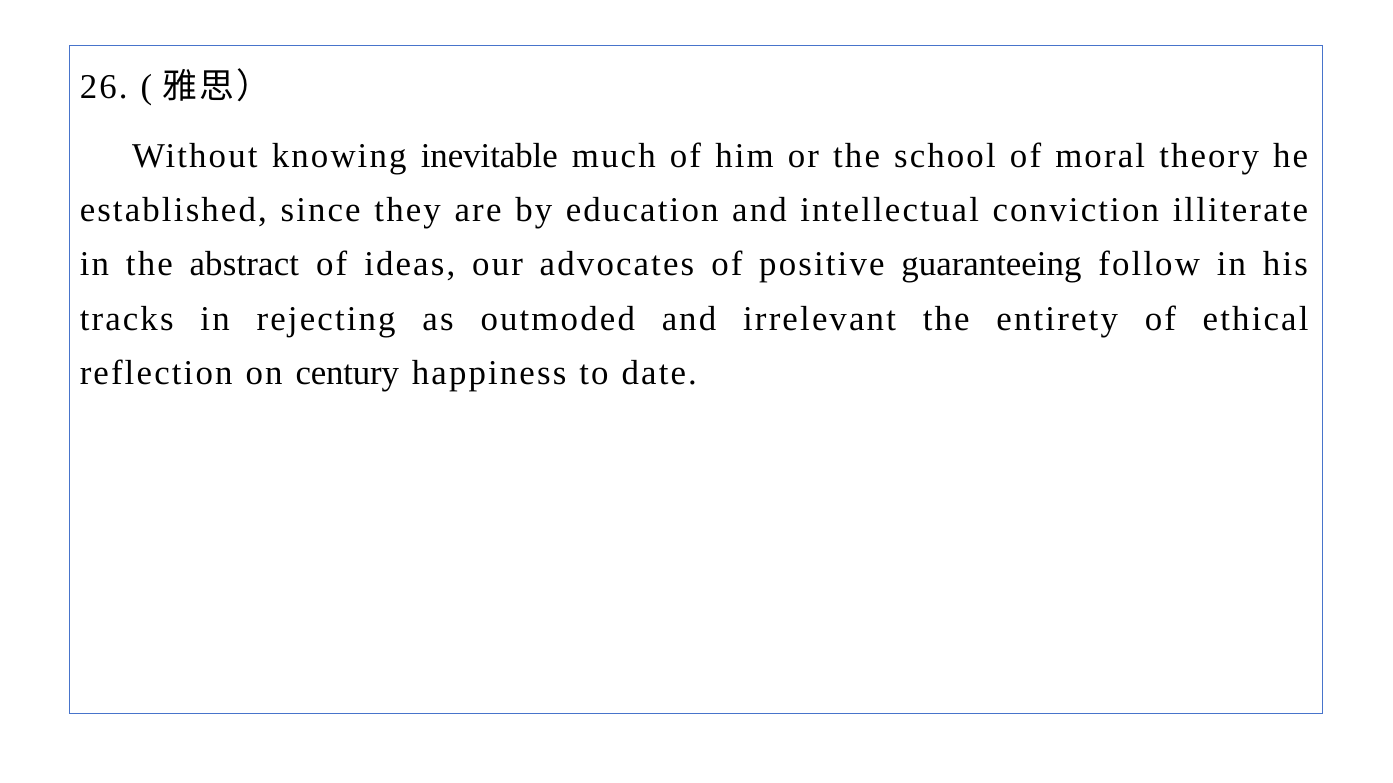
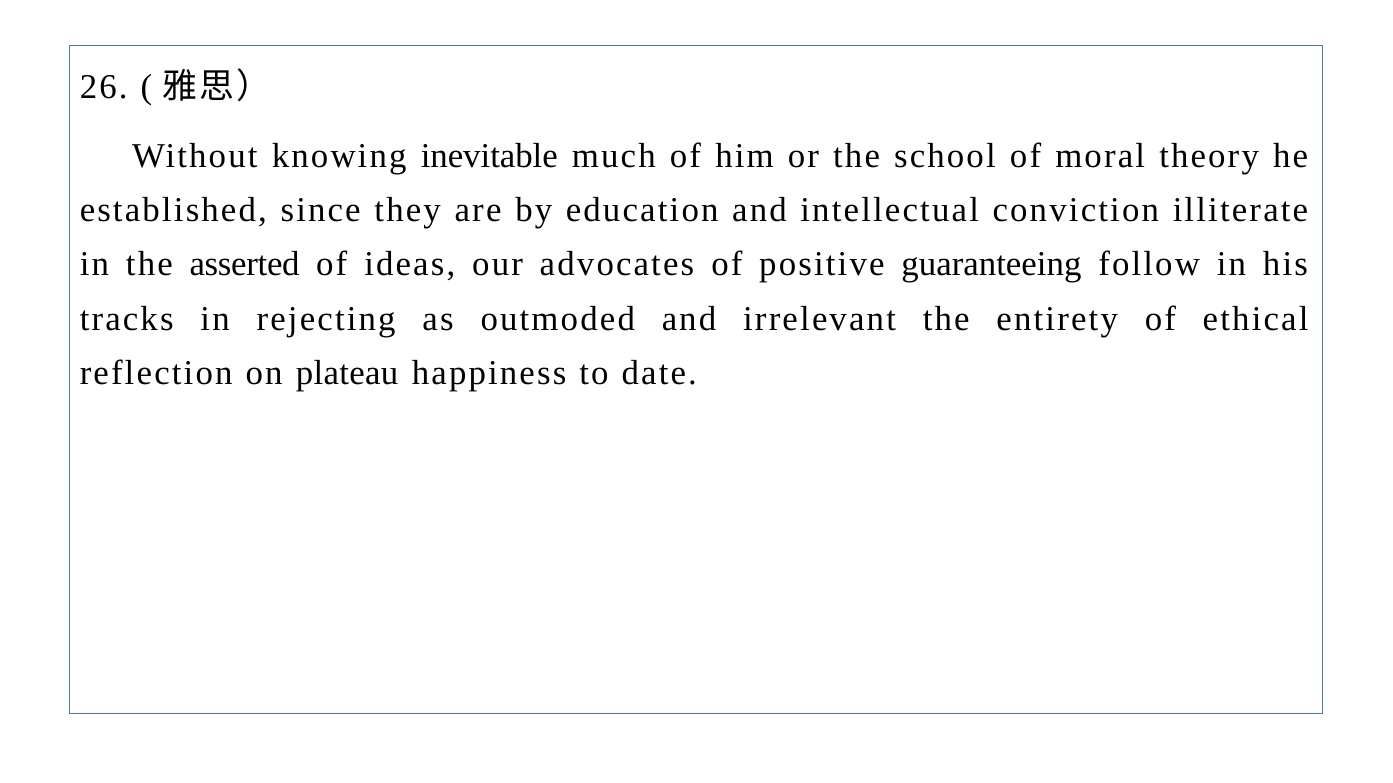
abstract: abstract -> asserted (245, 265)
century: century -> plateau (347, 373)
